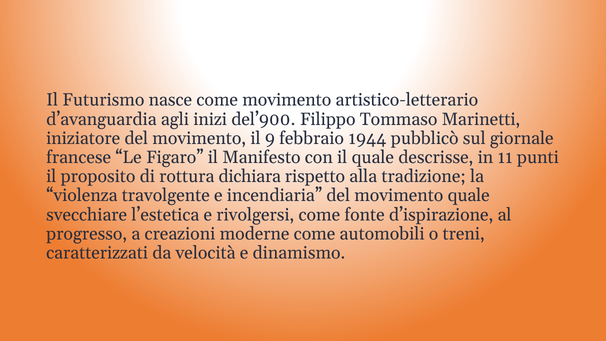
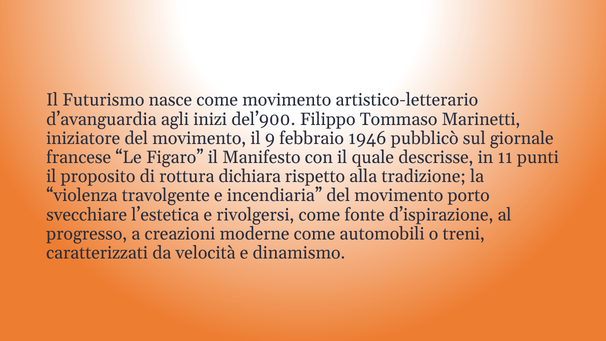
1944: 1944 -> 1946 (367, 138)
movimento quale: quale -> porto (469, 196)
